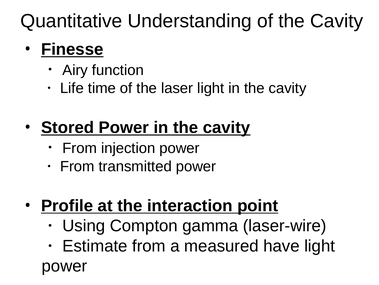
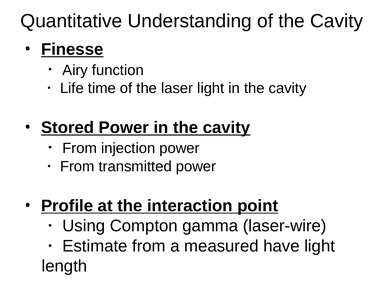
power: power -> length (64, 266)
